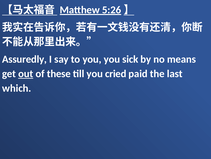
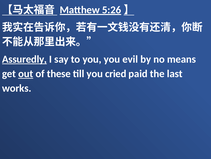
Assuredly underline: none -> present (24, 59)
sick: sick -> evil (130, 59)
which: which -> works (17, 88)
